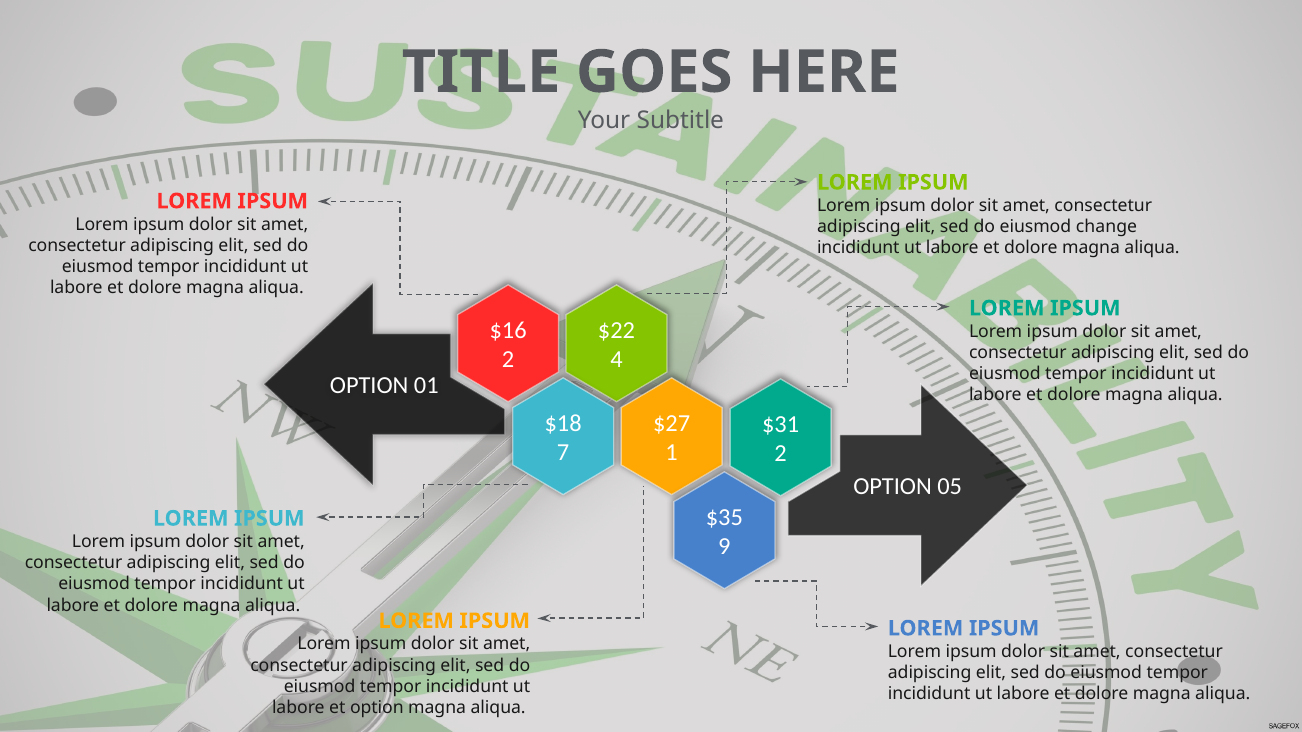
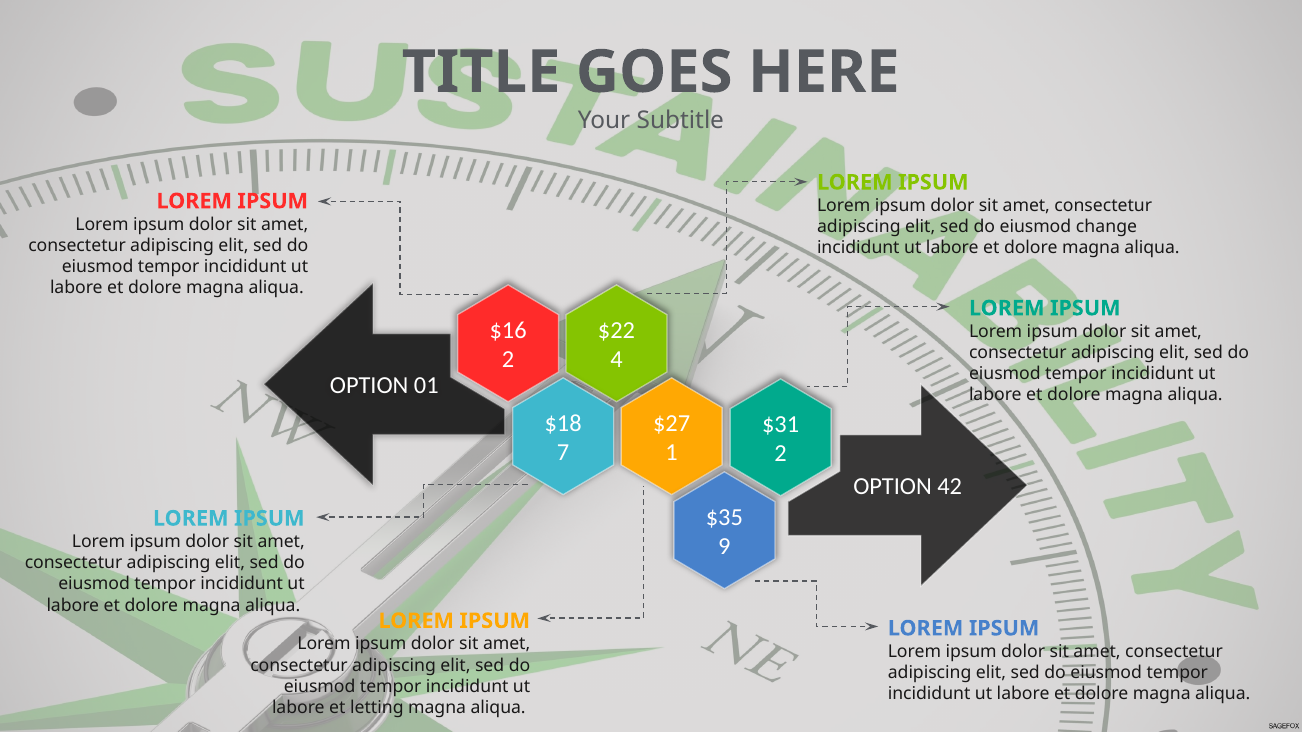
05: 05 -> 42 (950, 487)
et option: option -> letting (377, 708)
